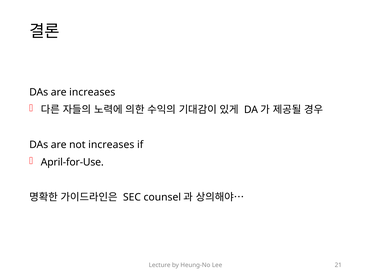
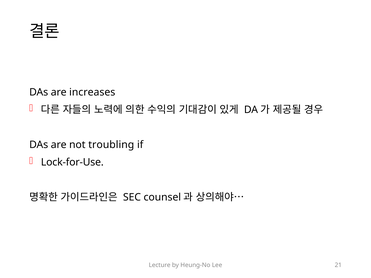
not increases: increases -> troubling (111, 145)
April-for-Use: April-for-Use -> Lock-for-Use (72, 162)
